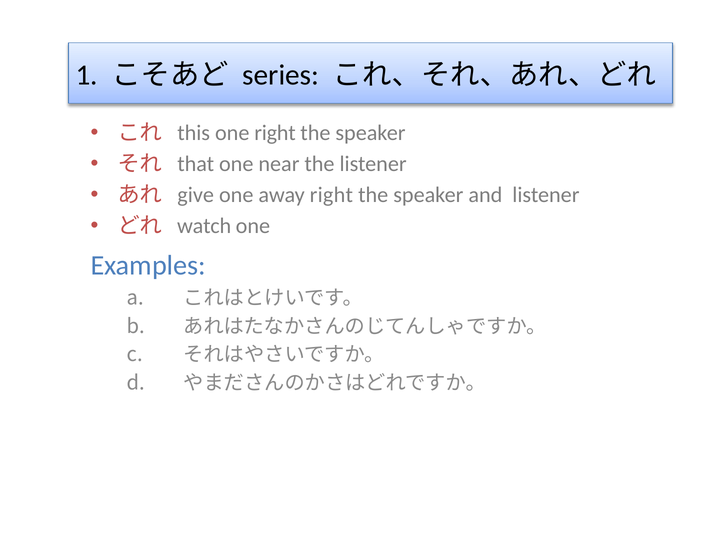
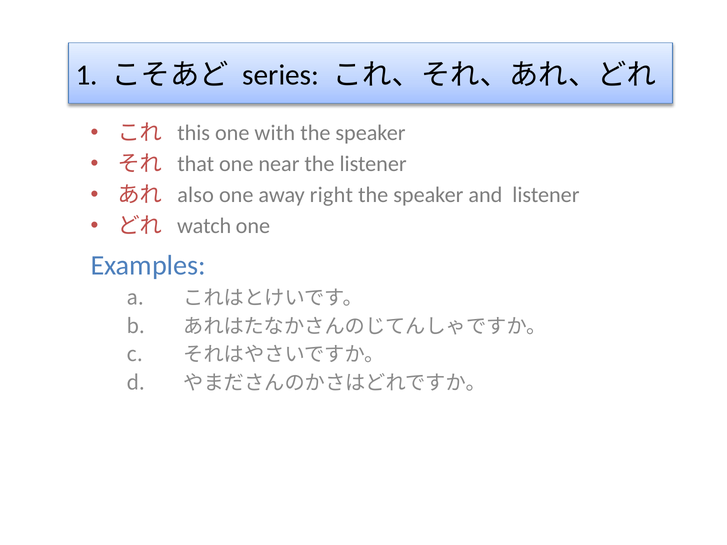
one right: right -> with (275, 133)
give: give -> also (196, 195)
